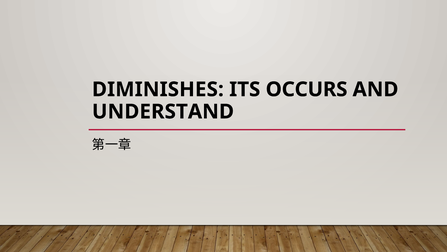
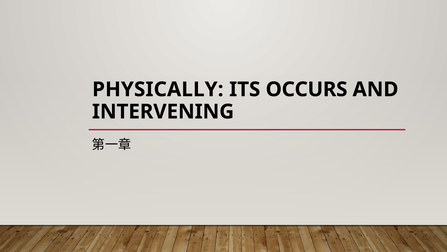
DIMINISHES: DIMINISHES -> PHYSICALLY (158, 89)
UNDERSTAND: UNDERSTAND -> INTERVENING (163, 111)
